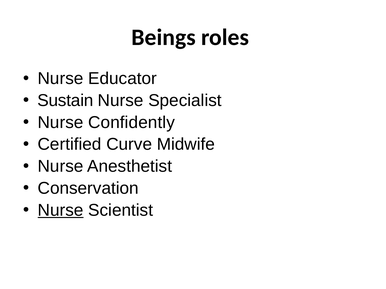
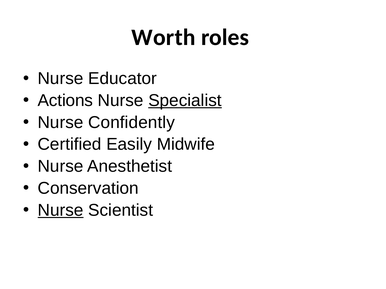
Beings: Beings -> Worth (164, 37)
Sustain: Sustain -> Actions (65, 101)
Specialist underline: none -> present (185, 101)
Curve: Curve -> Easily (129, 145)
